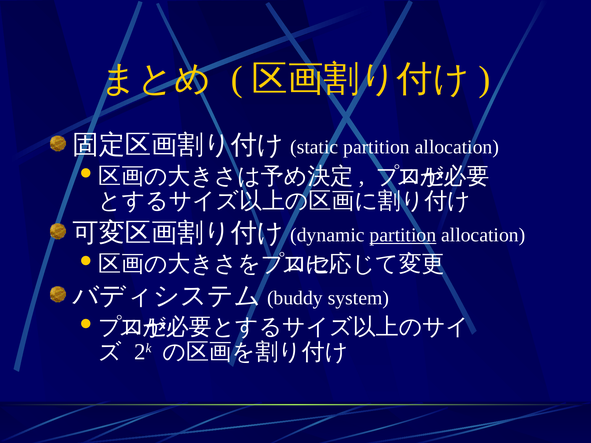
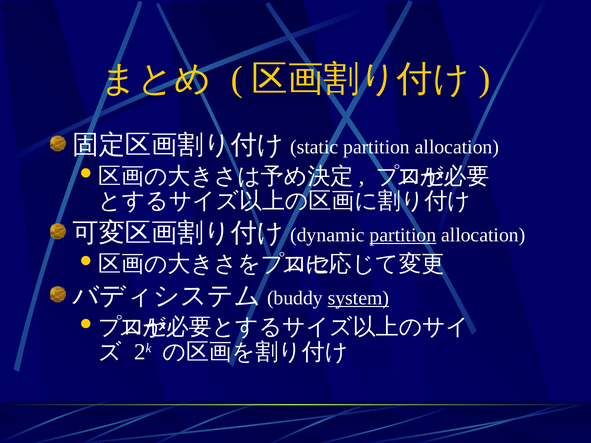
system underline: none -> present (358, 298)
